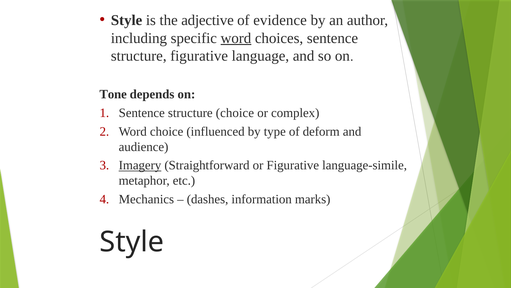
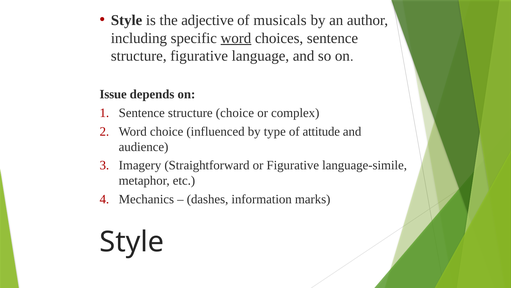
evidence: evidence -> musicals (280, 20)
Tone: Tone -> Issue (113, 94)
deform: deform -> attitude (321, 131)
Imagery underline: present -> none (140, 165)
